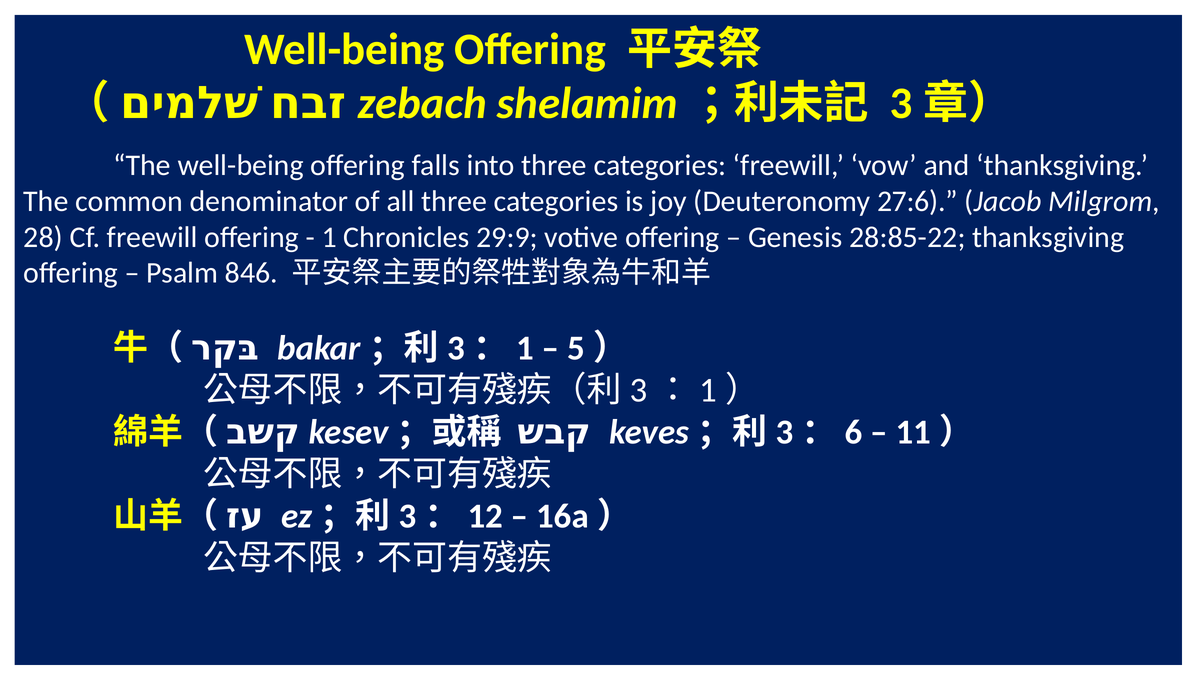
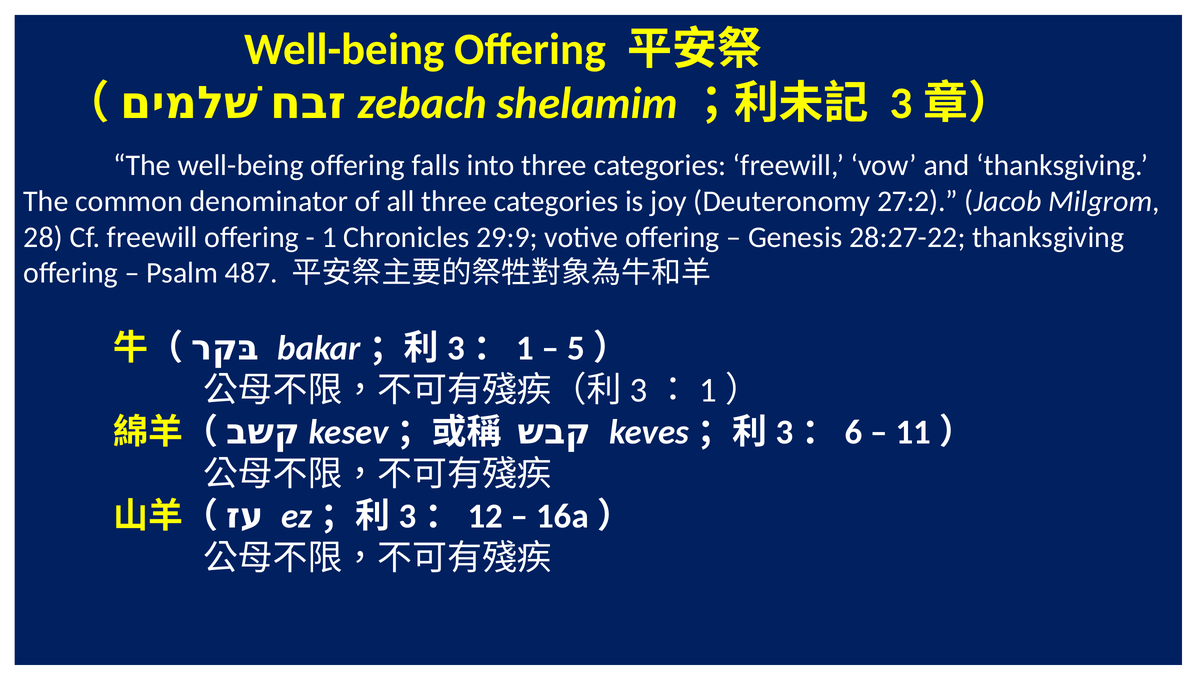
27:6: 27:6 -> 27:2 (917, 201)
28:85-22: 28:85-22 -> 28:27-22 (907, 237)
846: 846 -> 487 (251, 273)
